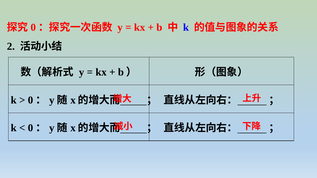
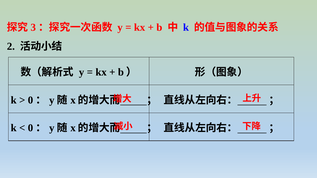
0: 0 -> 3 (33, 27)
